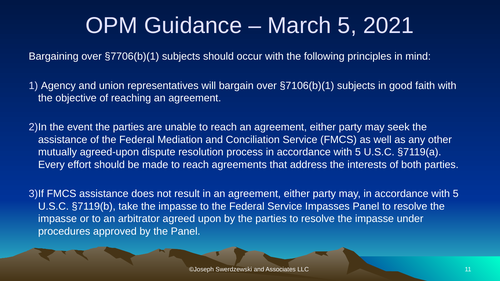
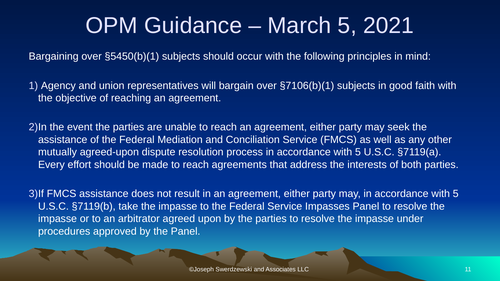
§7706(b)(1: §7706(b)(1 -> §5450(b)(1 (132, 56)
